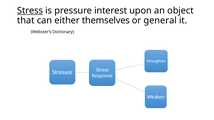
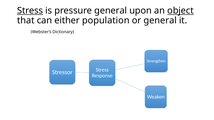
pressure interest: interest -> general (111, 11)
object underline: none -> present (180, 11)
themselves: themselves -> population (106, 21)
